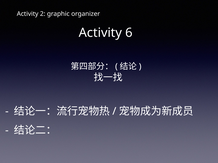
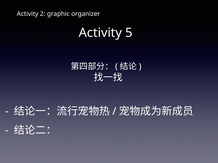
6: 6 -> 5 (129, 33)
